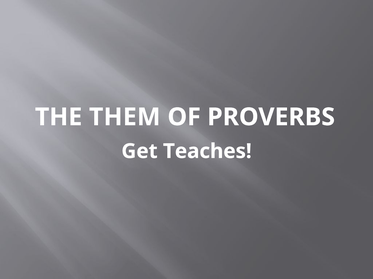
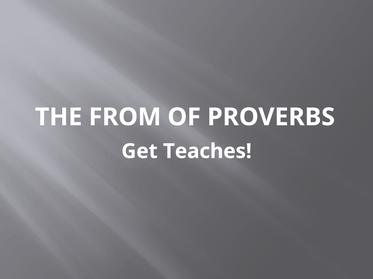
THEM: THEM -> FROM (125, 117)
